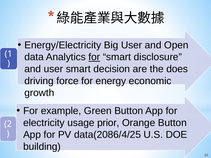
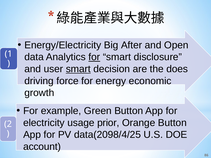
Big User: User -> After (132, 45)
smart underline: none -> present (78, 69)
data(2086/4/25: data(2086/4/25 -> data(2098/4/25 (107, 135)
building: building -> account (42, 147)
